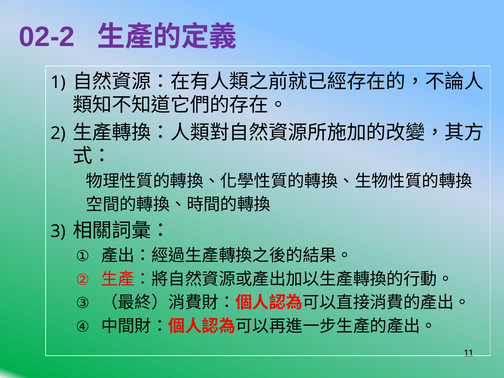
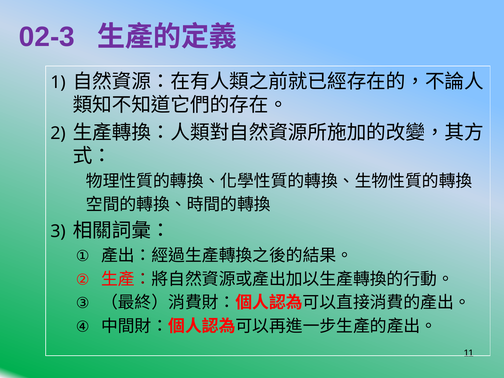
02-2: 02-2 -> 02-3 (47, 37)
